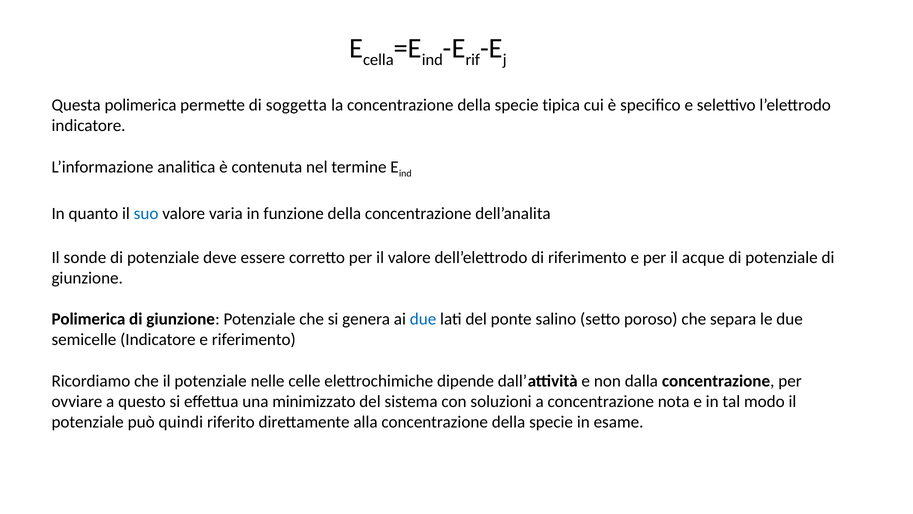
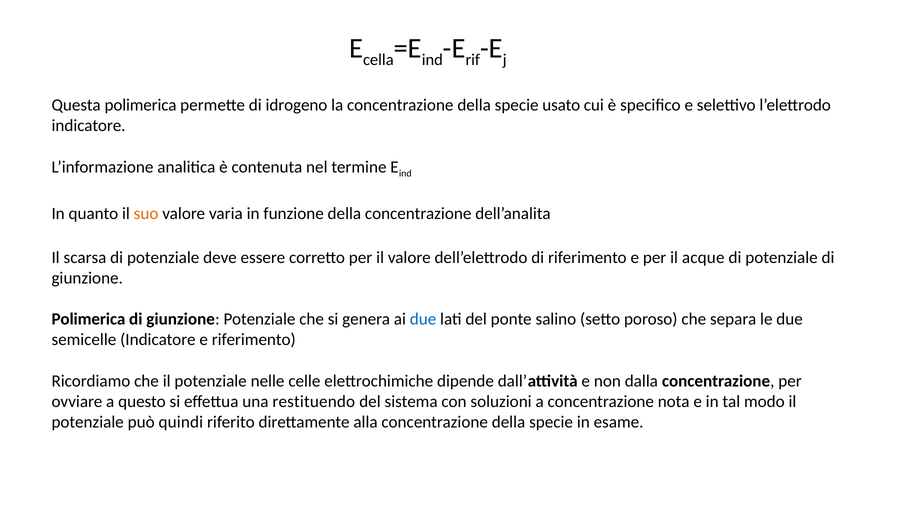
soggetta: soggetta -> idrogeno (296, 105)
tipica: tipica -> usato (561, 105)
suo colour: blue -> orange (146, 213)
sonde: sonde -> scarsa (85, 257)
minimizzato: minimizzato -> restituendo (314, 401)
